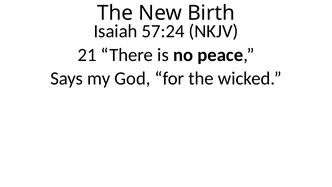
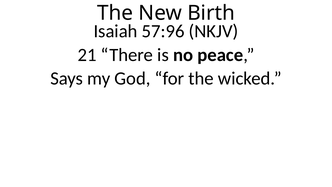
57:24: 57:24 -> 57:96 (163, 31)
